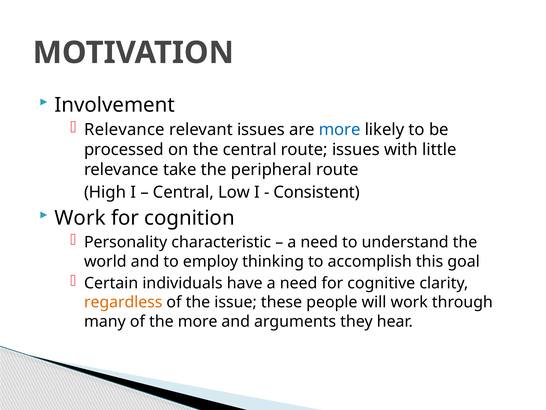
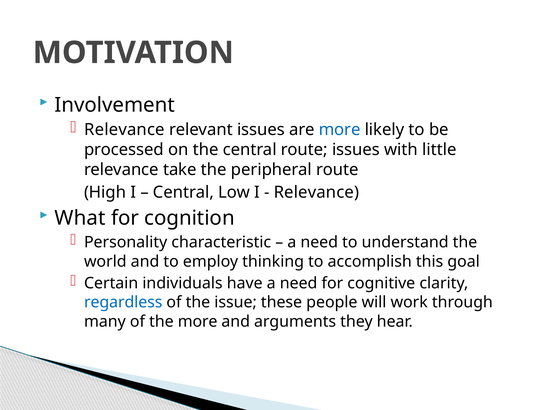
Consistent: Consistent -> Relevance (316, 192)
Work: Work -> What (80, 218)
regardless colour: orange -> blue (123, 302)
